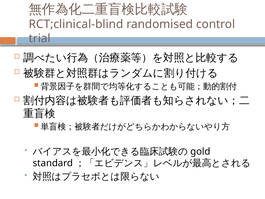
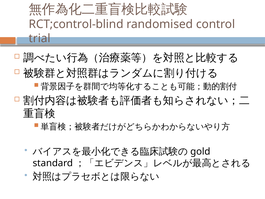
RCT;clinical-blind: RCT;clinical-blind -> RCT;control-blind (76, 24)
